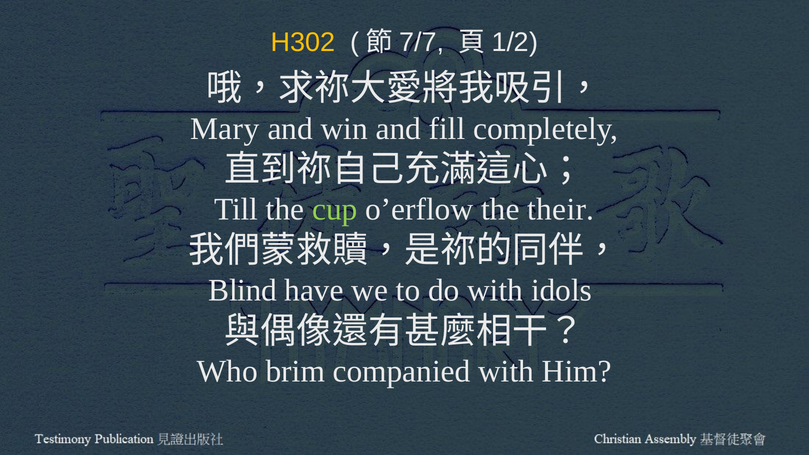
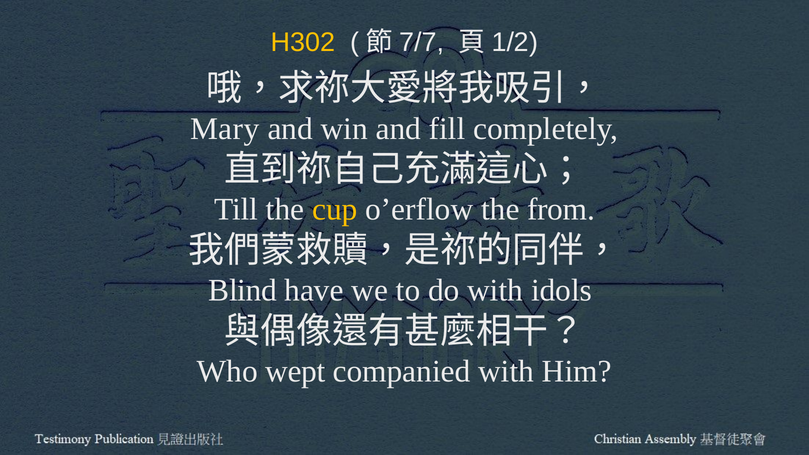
cup colour: light green -> yellow (335, 210)
their: their -> from (561, 210)
brim: brim -> wept (295, 372)
